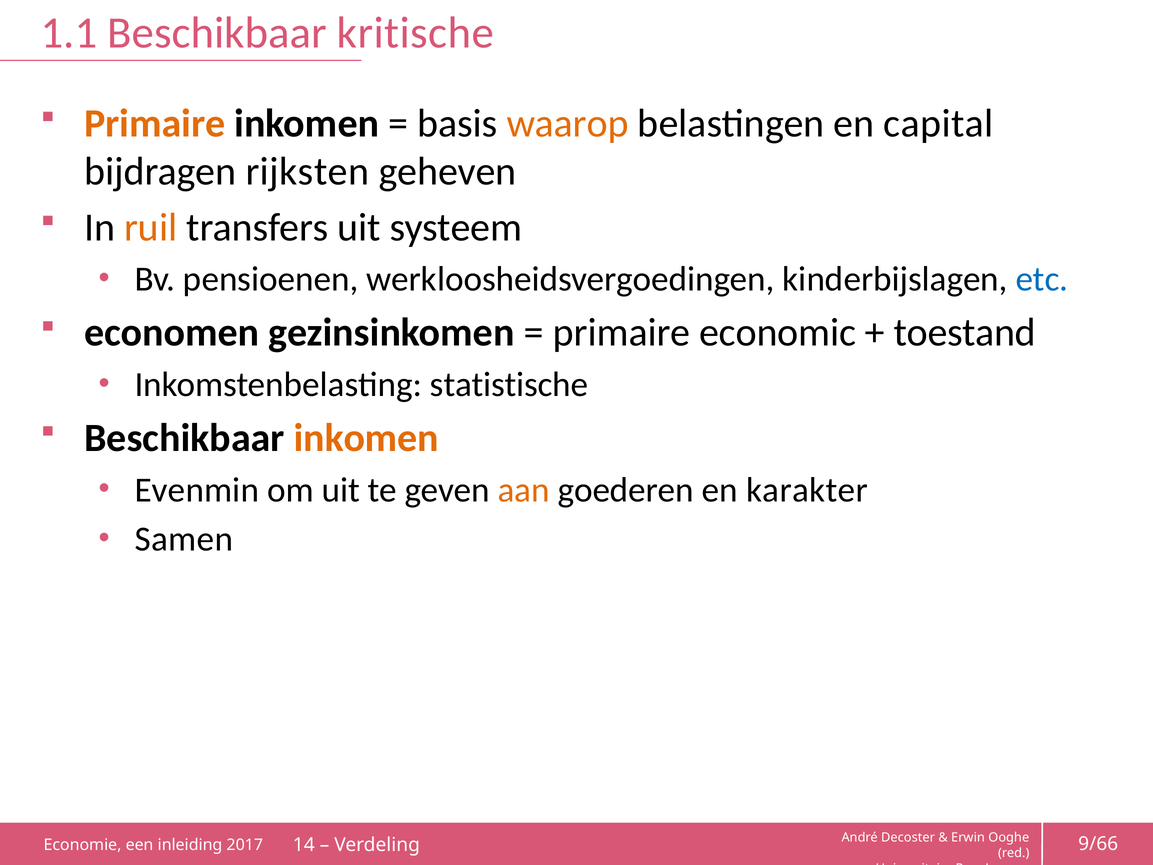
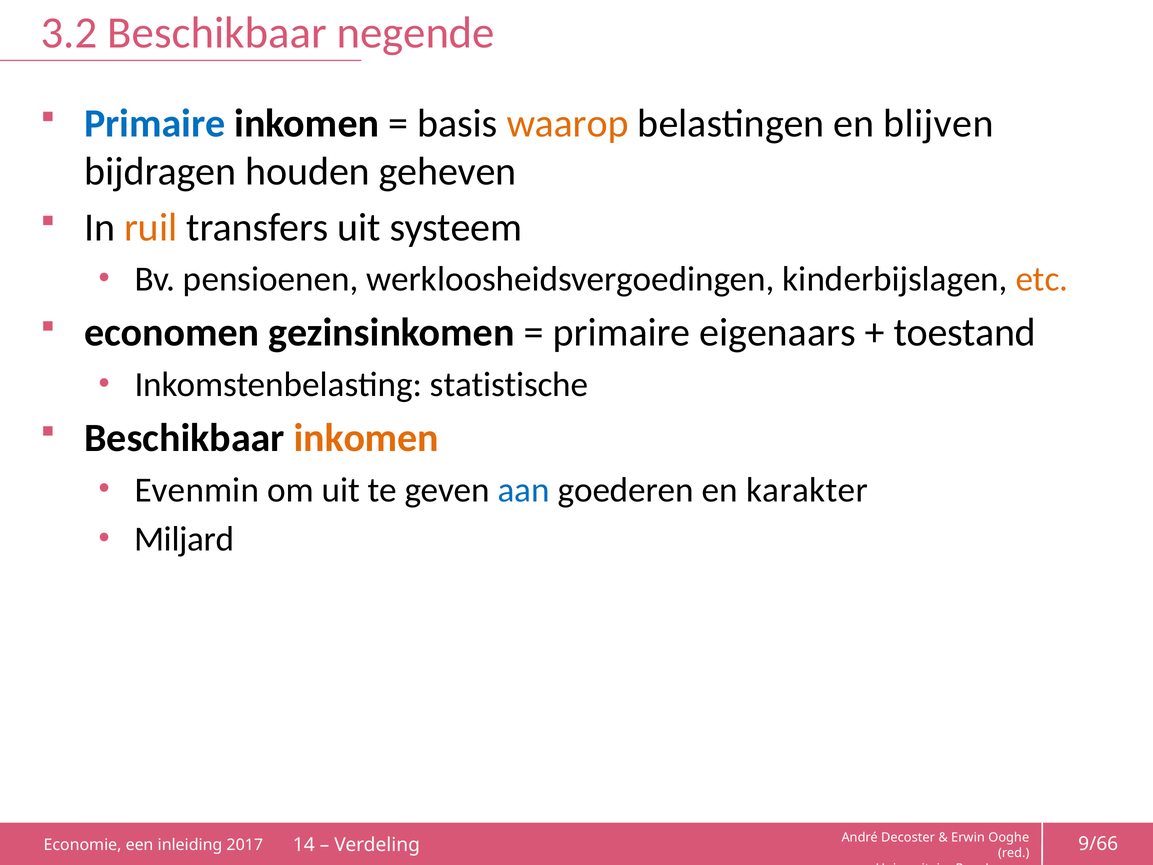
1.1: 1.1 -> 3.2 (69, 33)
kritische: kritische -> negende (416, 33)
Primaire colour: orange -> blue (155, 123)
capital: capital -> blijven (938, 123)
rijksten: rijksten -> houden (308, 171)
etc colour: blue -> orange (1042, 279)
economic: economic -> eigenaars (778, 333)
aan colour: orange -> blue (524, 490)
Samen: Samen -> Miljard (184, 539)
